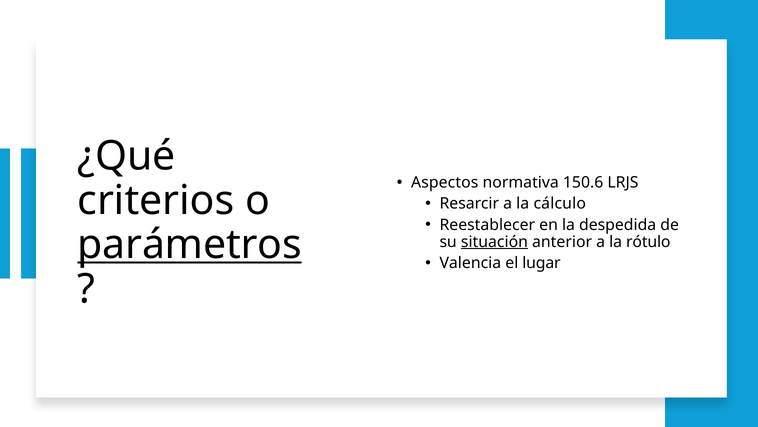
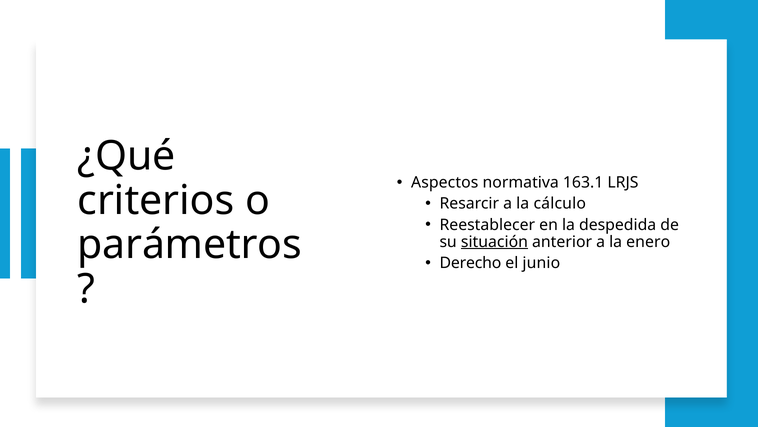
150.6: 150.6 -> 163.1 (583, 182)
parámetros underline: present -> none (190, 244)
rótulo: rótulo -> enero (648, 242)
Valencia: Valencia -> Derecho (470, 263)
lugar: lugar -> junio (541, 263)
